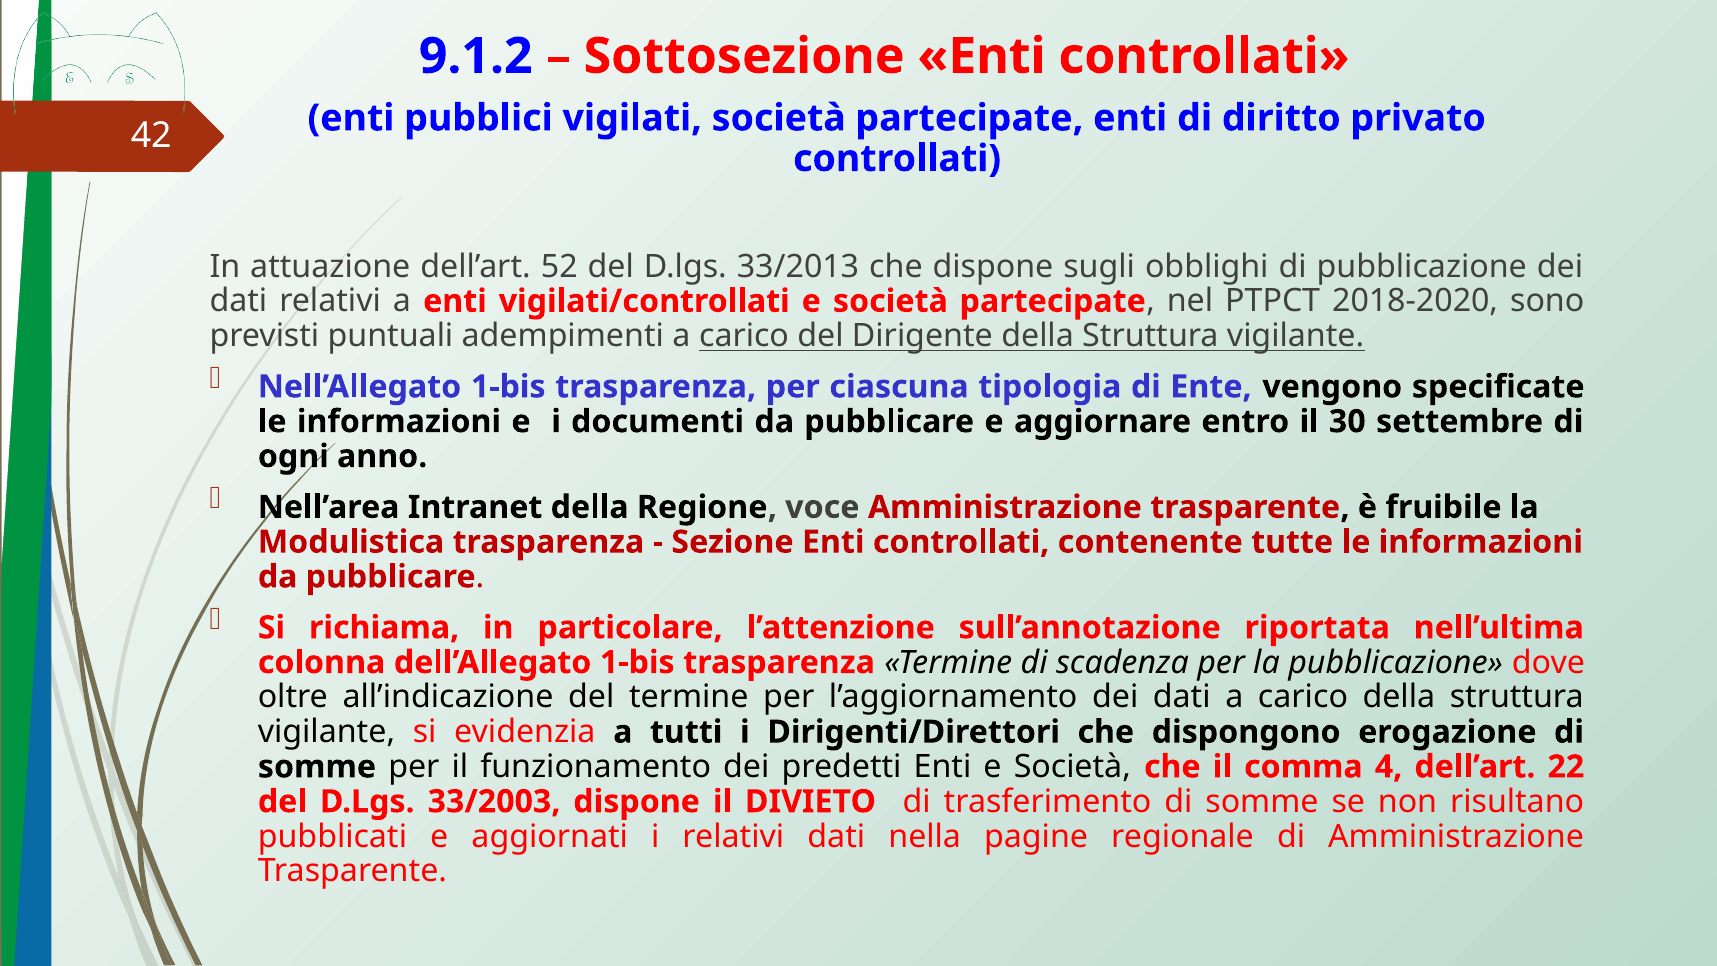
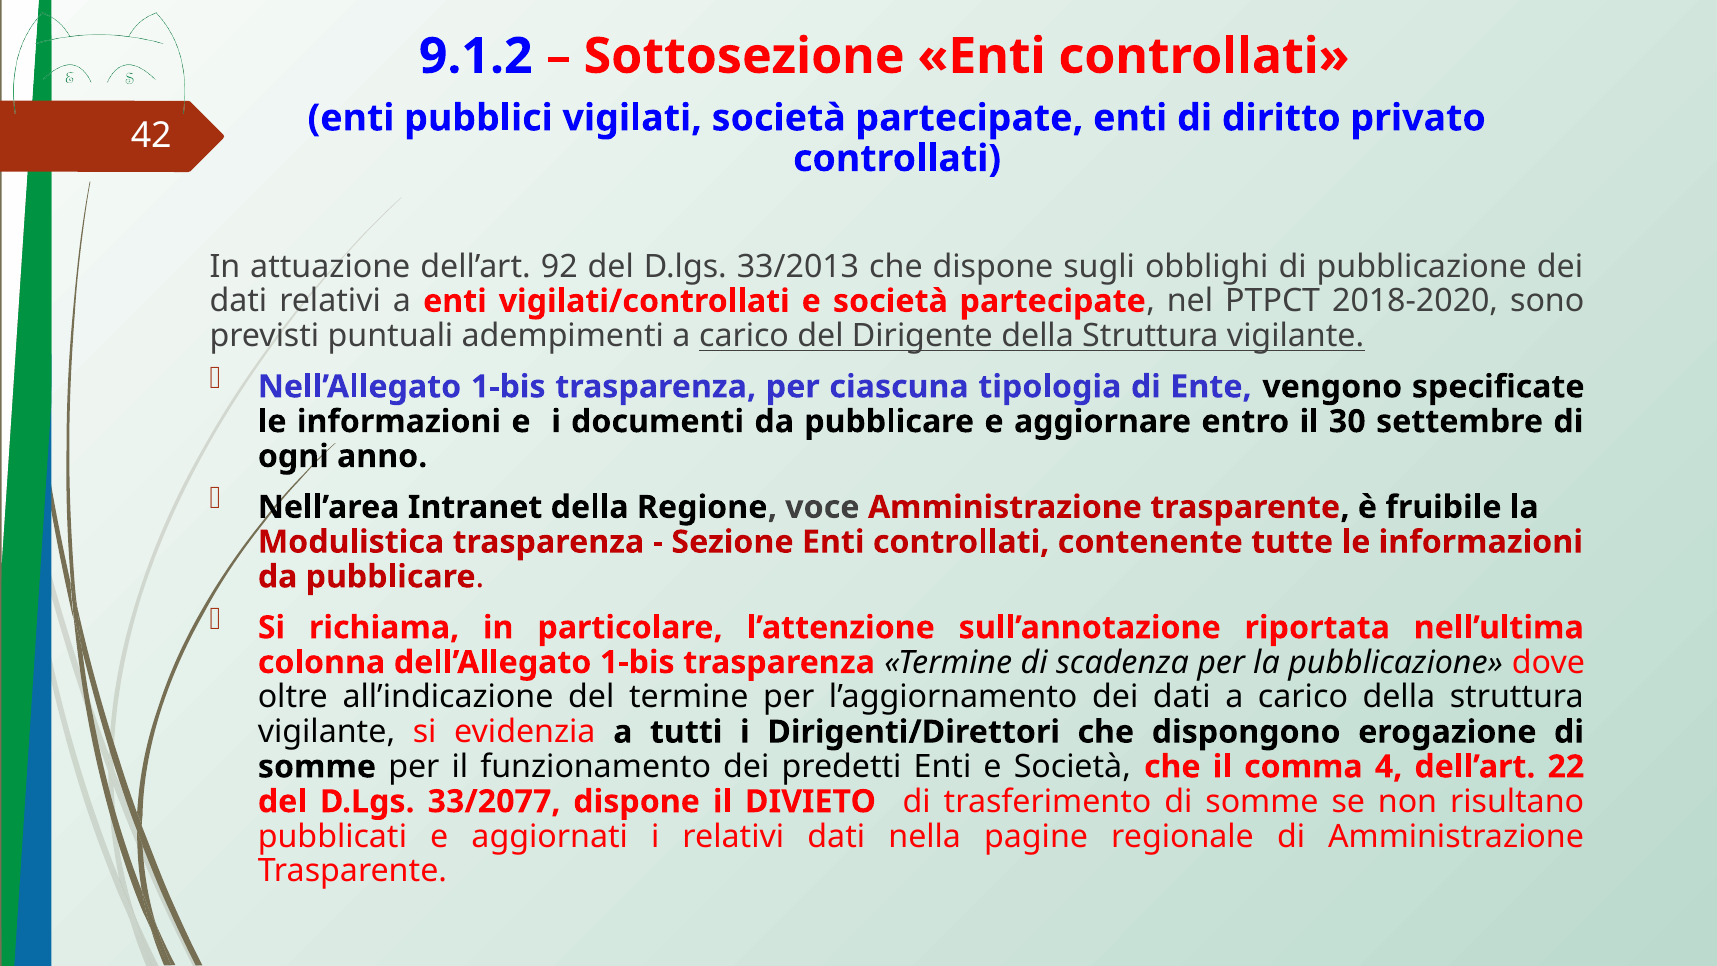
52: 52 -> 92 (559, 266)
33/2003: 33/2003 -> 33/2077 (494, 801)
